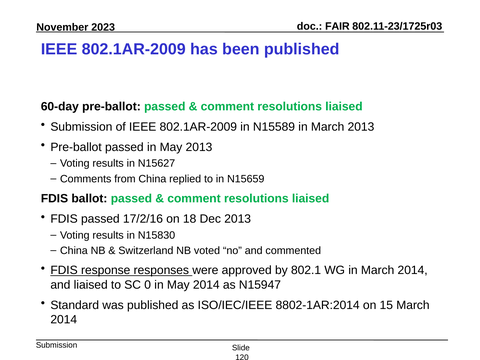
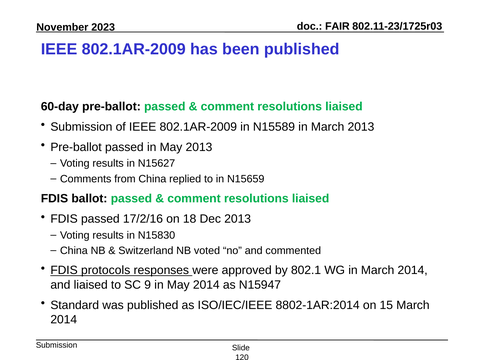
response: response -> protocols (106, 270)
0: 0 -> 9 (148, 285)
